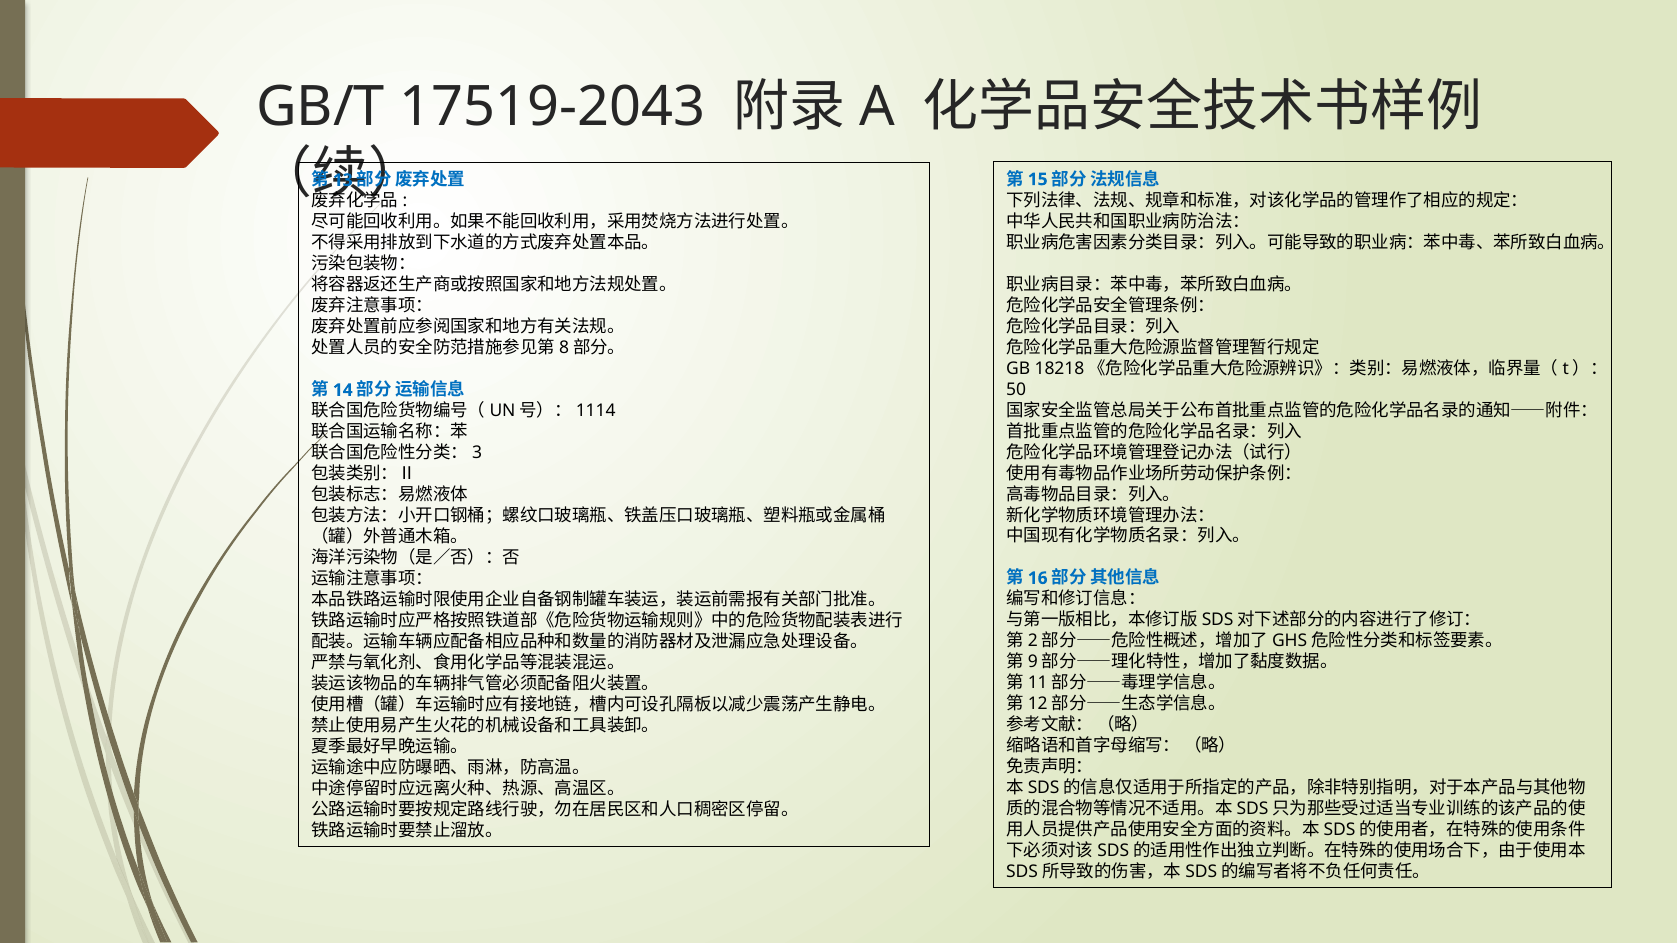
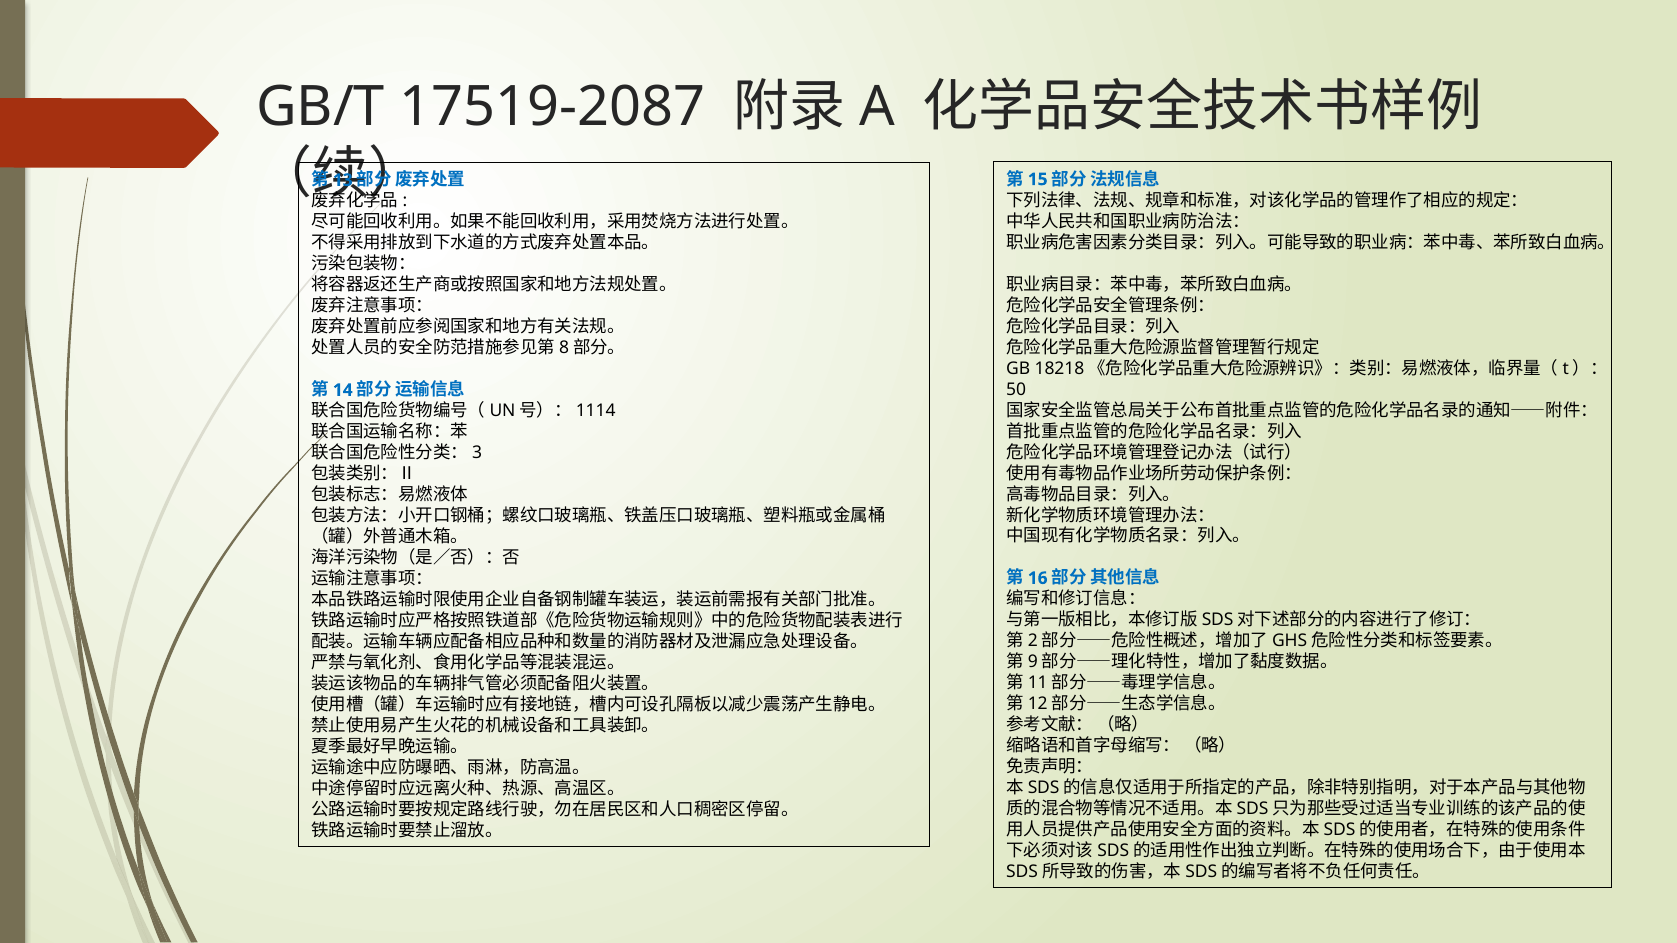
17519-2043: 17519-2043 -> 17519-2087 (552, 107)
